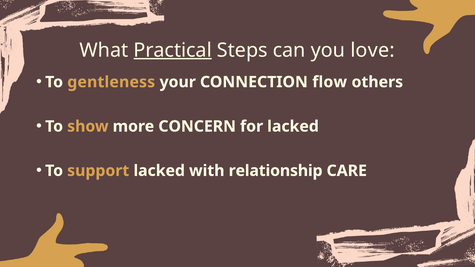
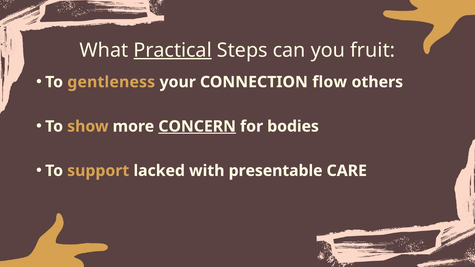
love: love -> fruit (373, 50)
CONCERN underline: none -> present (197, 126)
for lacked: lacked -> bodies (293, 126)
relationship: relationship -> presentable (276, 171)
